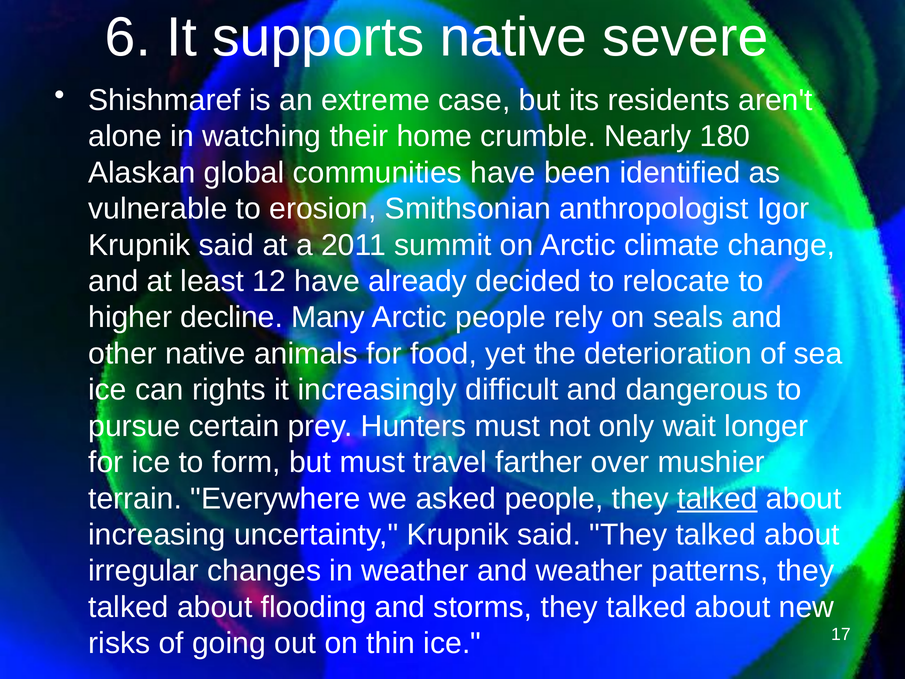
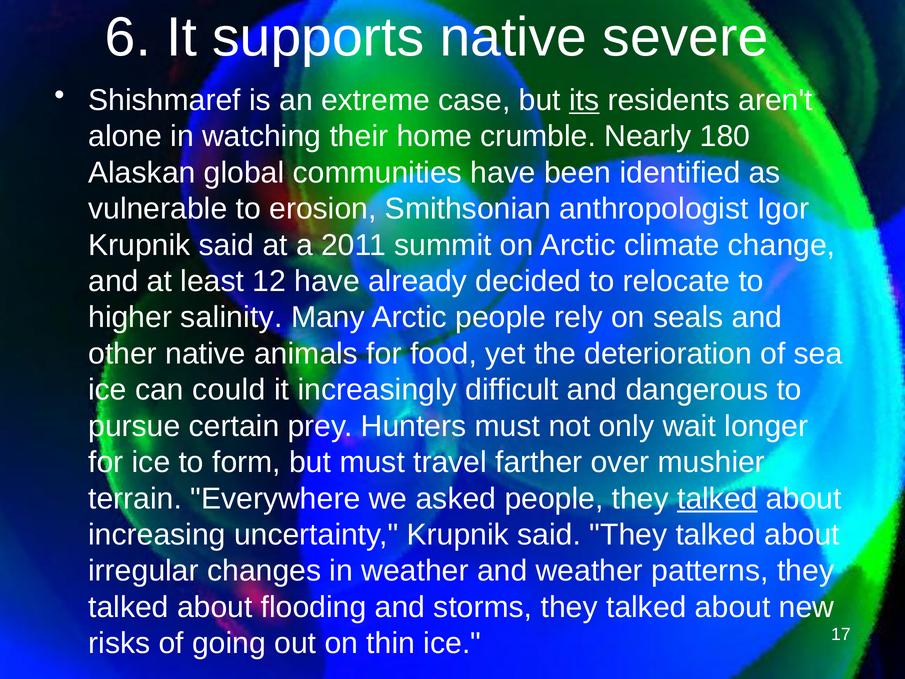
its underline: none -> present (584, 100)
decline: decline -> salinity (231, 317)
rights: rights -> could (229, 390)
